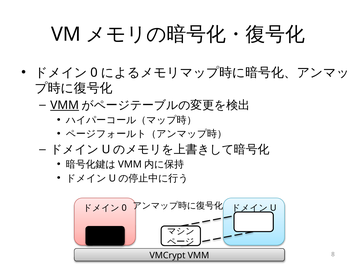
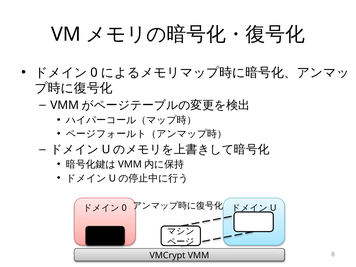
VMM underline: present -> none (65, 105)
